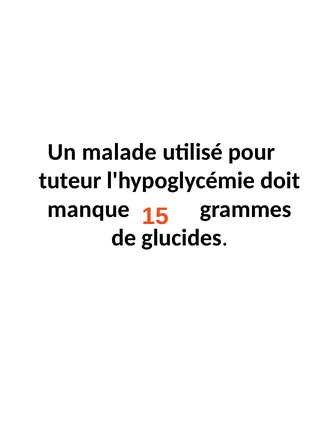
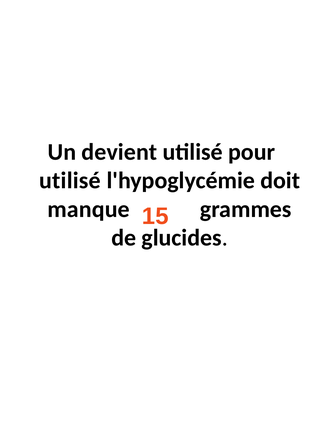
malade: malade -> devient (119, 152)
tuteur: tuteur -> utilisé (70, 181)
